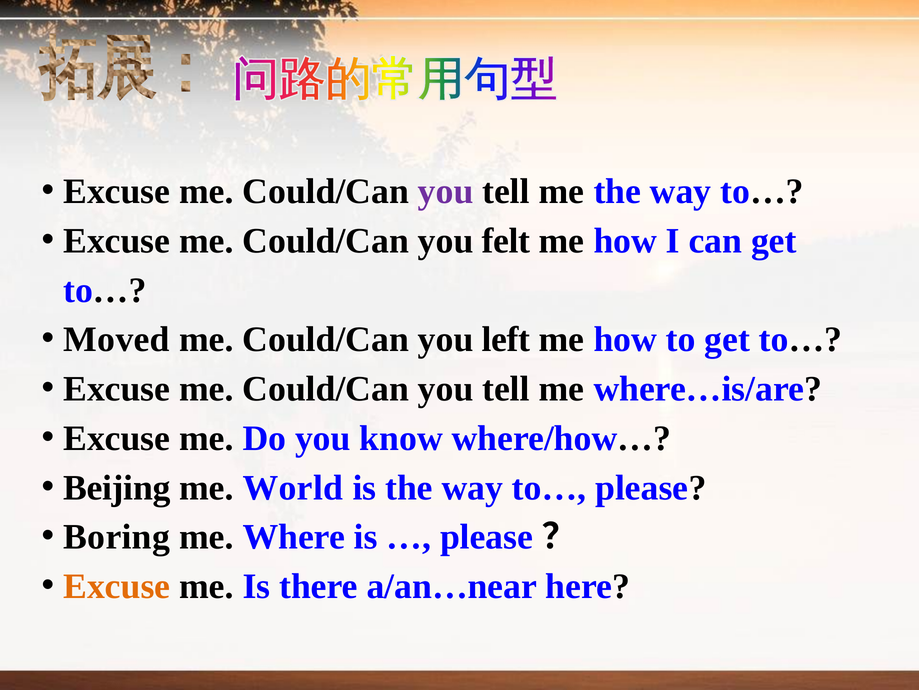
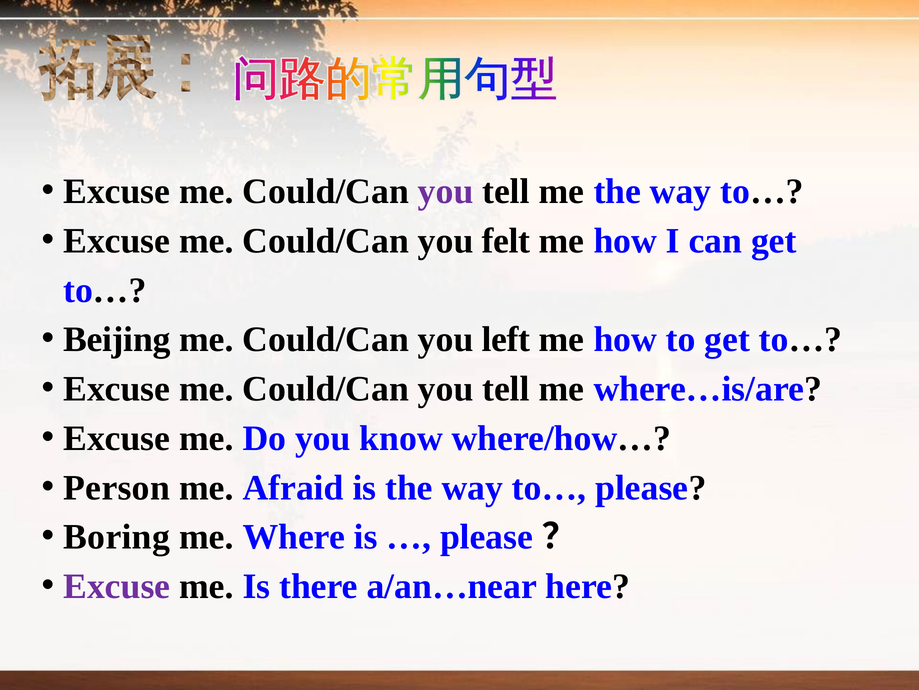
Moved: Moved -> Beijing (117, 339)
Beijing: Beijing -> Person (117, 487)
World: World -> Afraid (293, 487)
Excuse colour: orange -> purple (117, 586)
